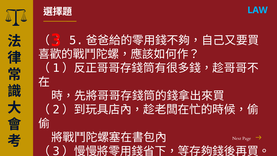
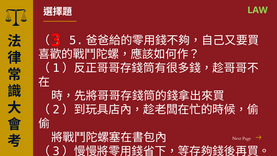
LAW colour: light blue -> light green (258, 10)
